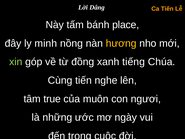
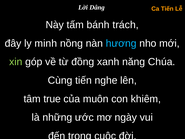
place: place -> trách (126, 25)
hương colour: yellow -> light blue (121, 43)
tiếng: tiếng -> năng (134, 62)
ngươi: ngươi -> khiêm (146, 99)
